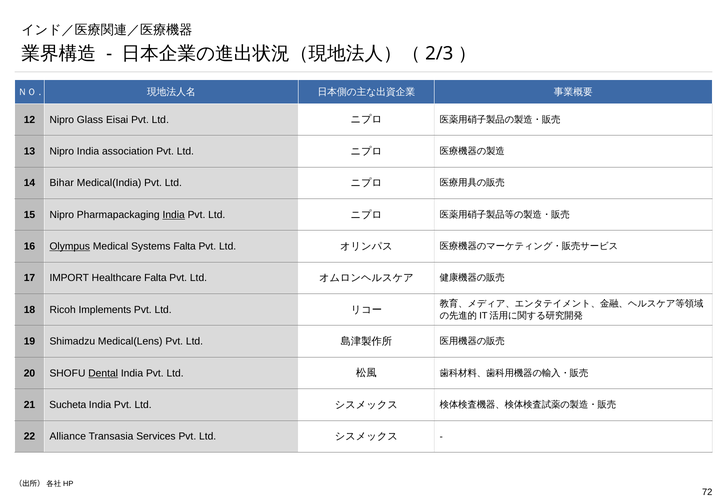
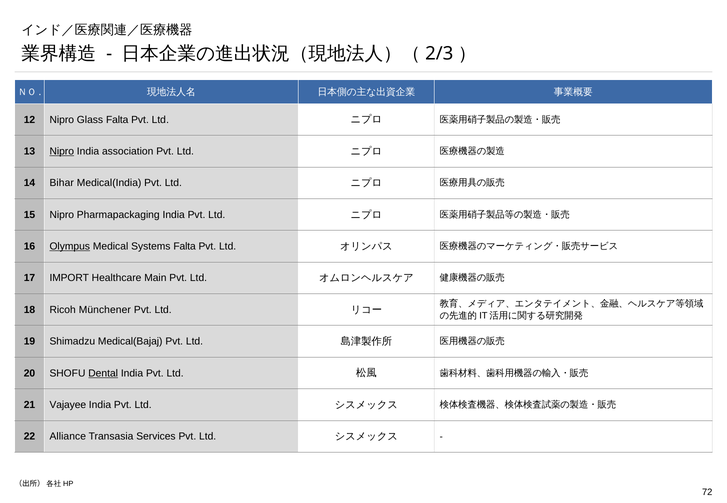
Glass Eisai: Eisai -> Falta (117, 120)
Nipro underline: none -> present (62, 151)
India underline: present -> none (174, 215)
Healthcare Falta: Falta -> Main (155, 278)
Implements: Implements -> Münchener (105, 310)
Medical(Lens: Medical(Lens -> Medical(Bajaj (130, 342)
Sucheta: Sucheta -> Vajayee (68, 405)
